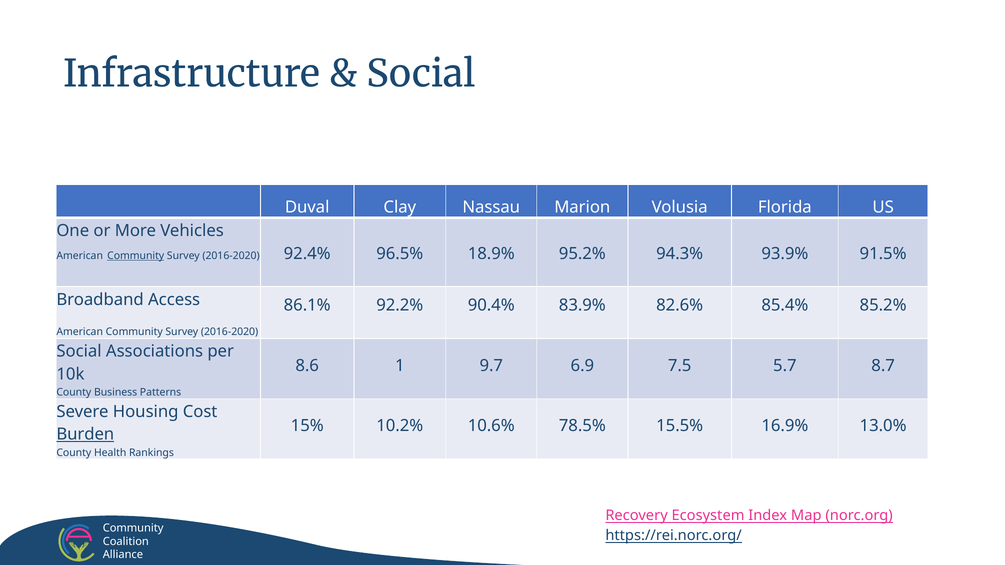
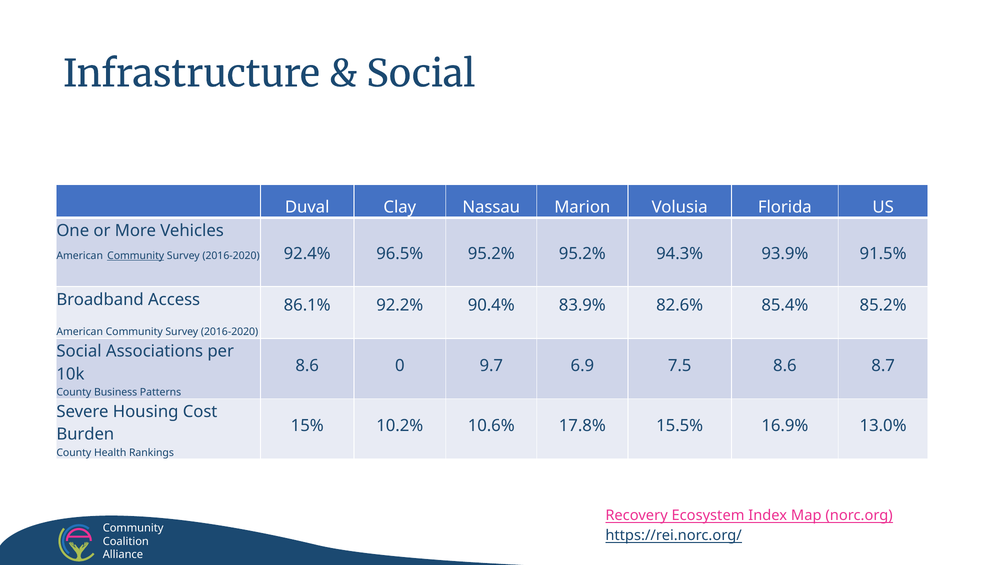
96.5% 18.9%: 18.9% -> 95.2% (491, 254)
1: 1 -> 0 (400, 366)
7.5 5.7: 5.7 -> 8.6 (785, 366)
78.5%: 78.5% -> 17.8% (582, 426)
Burden underline: present -> none (85, 435)
